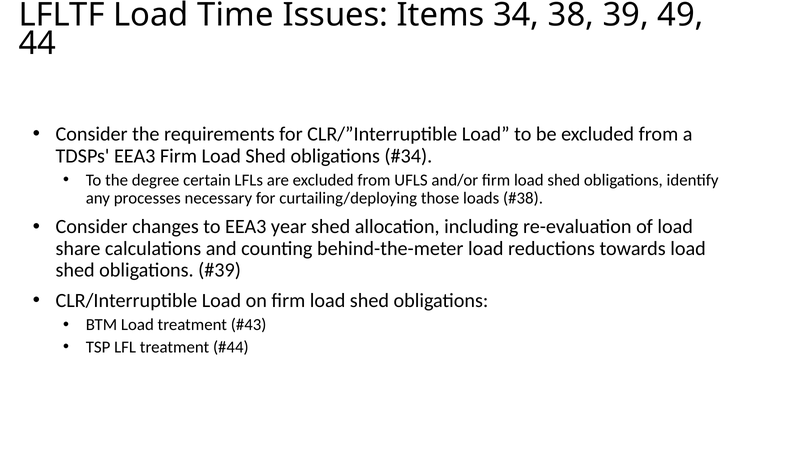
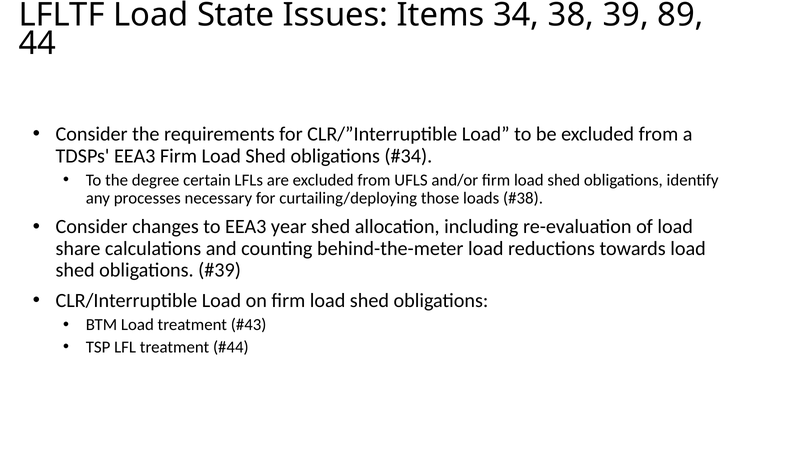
Time: Time -> State (236, 15)
49: 49 -> 89 (681, 15)
